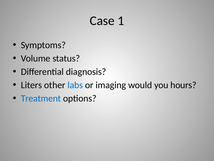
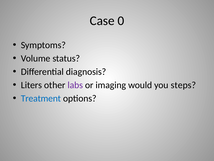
1: 1 -> 0 (121, 21)
labs colour: blue -> purple (75, 85)
hours: hours -> steps (183, 85)
